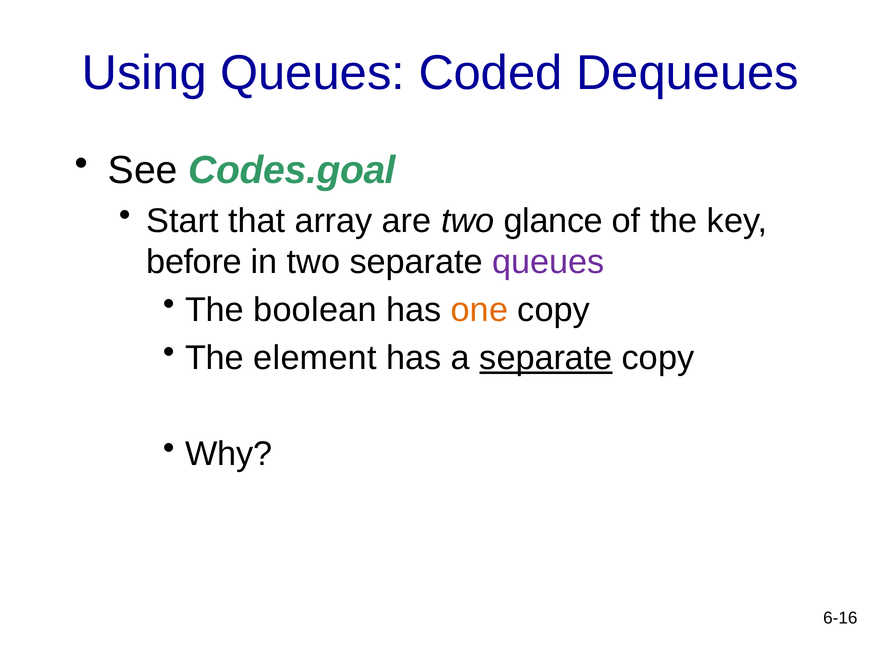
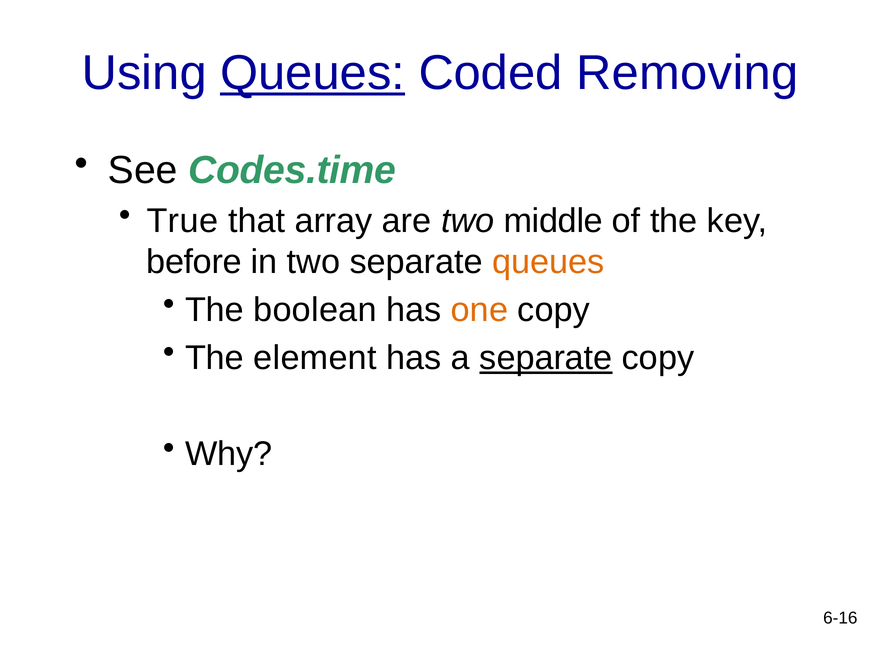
Queues underline: none -> present (313, 73)
Dequeues: Dequeues -> Removing (687, 73)
Codes.goal: Codes.goal -> Codes.time (292, 170)
Start: Start -> True (182, 221)
glance: glance -> middle (553, 221)
queues colour: purple -> orange (548, 262)
